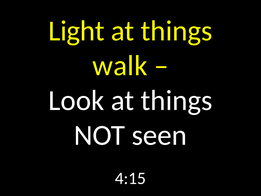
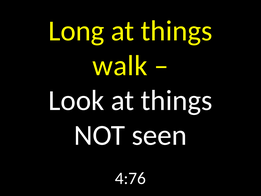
Light: Light -> Long (76, 31)
4:15: 4:15 -> 4:76 (130, 178)
